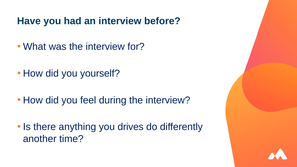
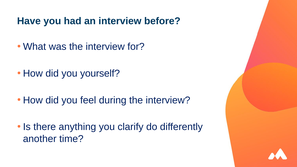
drives: drives -> clarify (131, 127)
